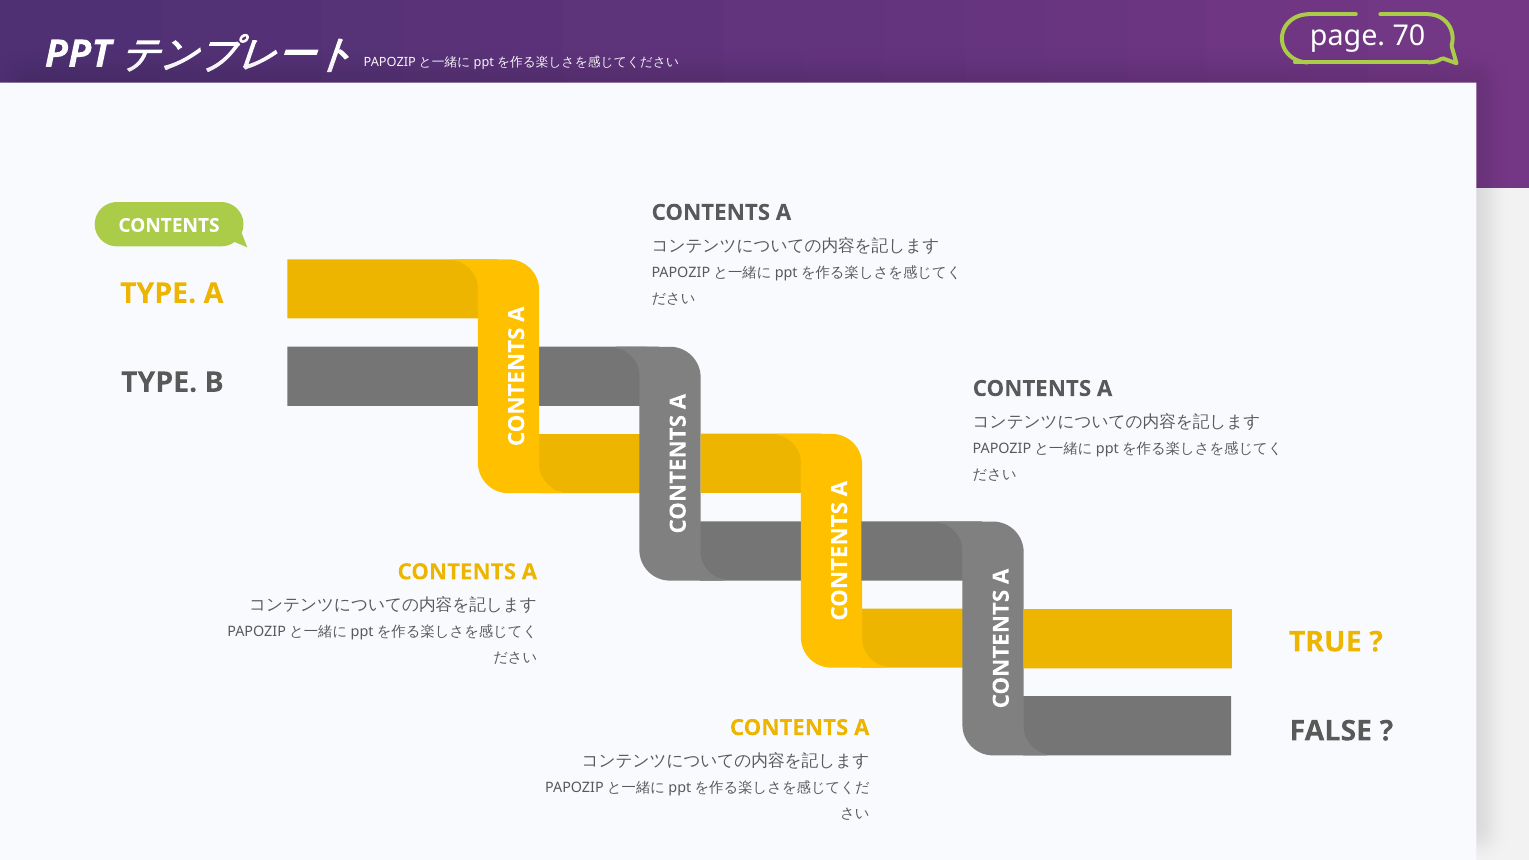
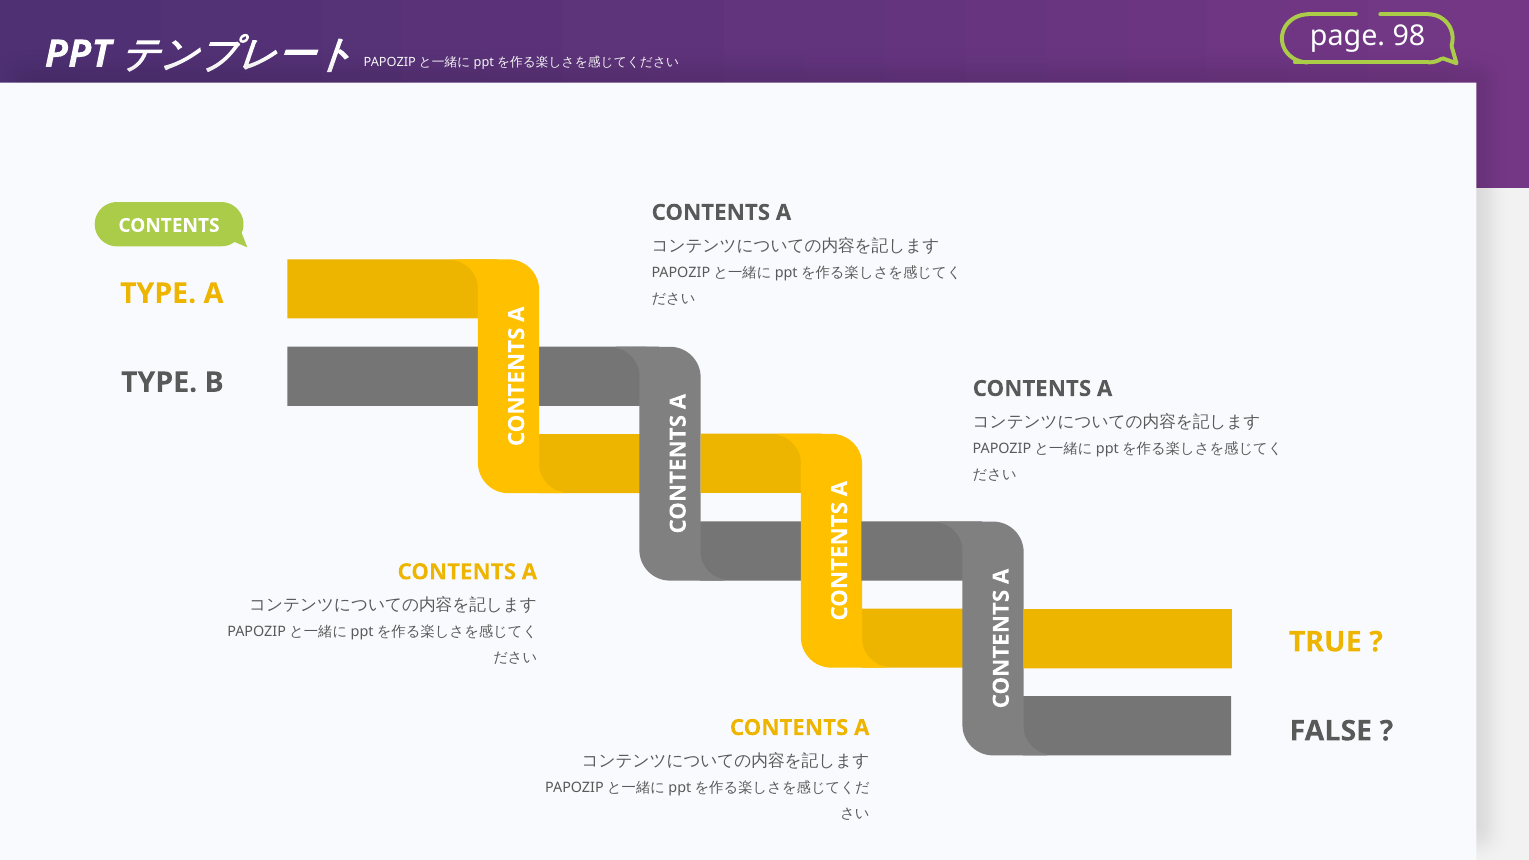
70: 70 -> 98 (1409, 36)
